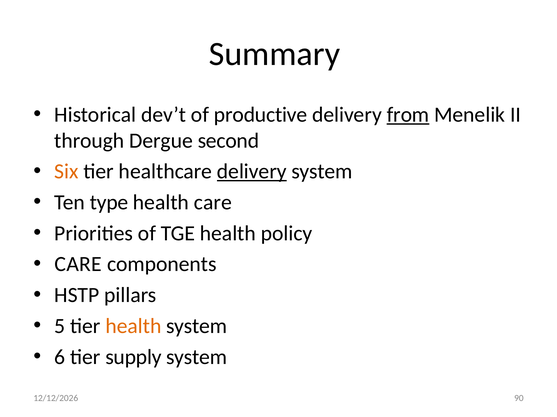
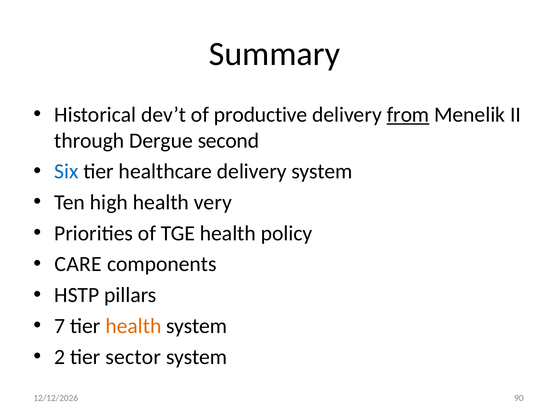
Six colour: orange -> blue (66, 172)
delivery underline: present -> none (252, 172)
type: type -> high (109, 203)
health care: care -> very (213, 203)
5: 5 -> 7 (60, 327)
6: 6 -> 2 (60, 358)
supply: supply -> sector (133, 358)
